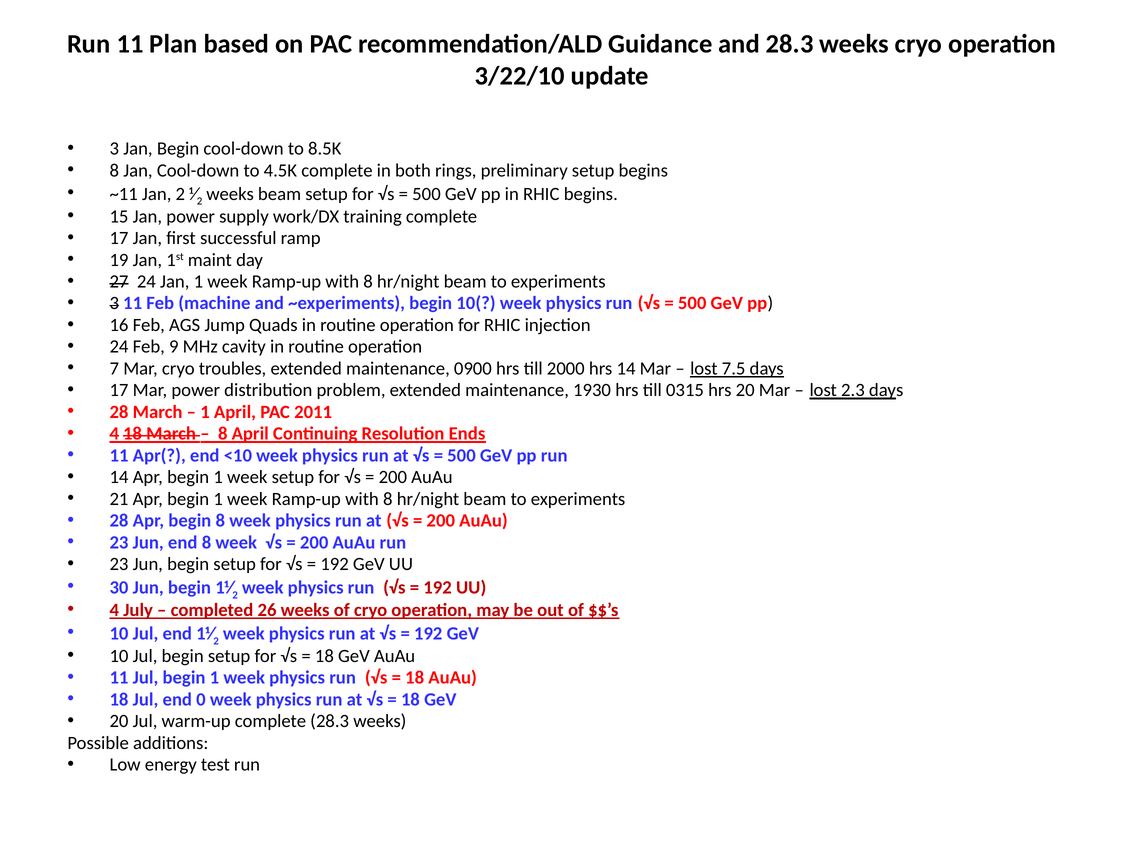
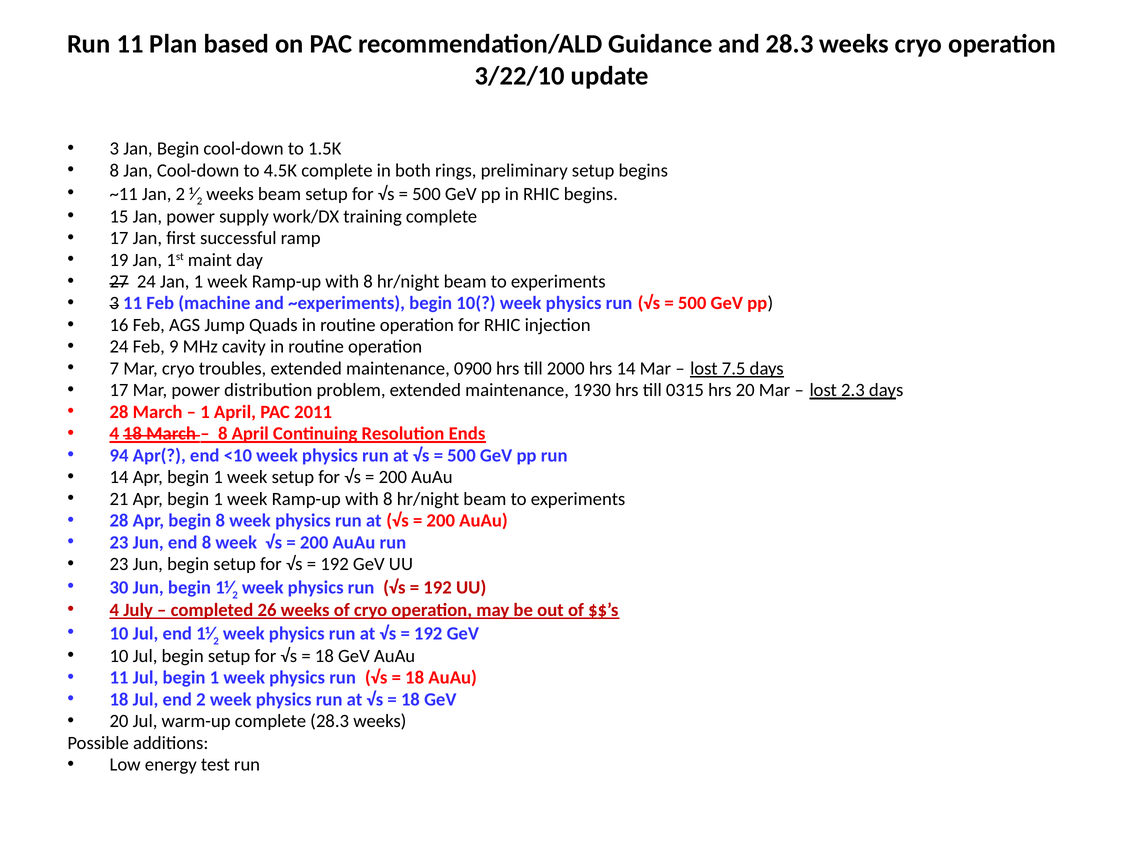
8.5K: 8.5K -> 1.5K (325, 149)
11: 11 -> 94 (119, 455)
end 0: 0 -> 2 (201, 699)
